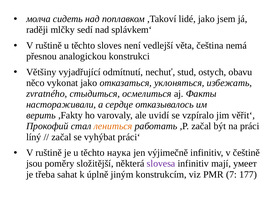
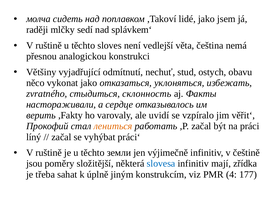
осмелиться: осмелиться -> склонность (147, 94)
наука: наука -> земли (119, 153)
slovesa colour: purple -> blue (161, 164)
умеет: умеет -> zřídka (245, 164)
7: 7 -> 4 (231, 175)
